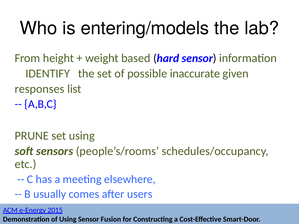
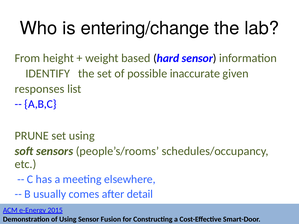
entering/models: entering/models -> entering/change (145, 28)
users: users -> detail (140, 194)
